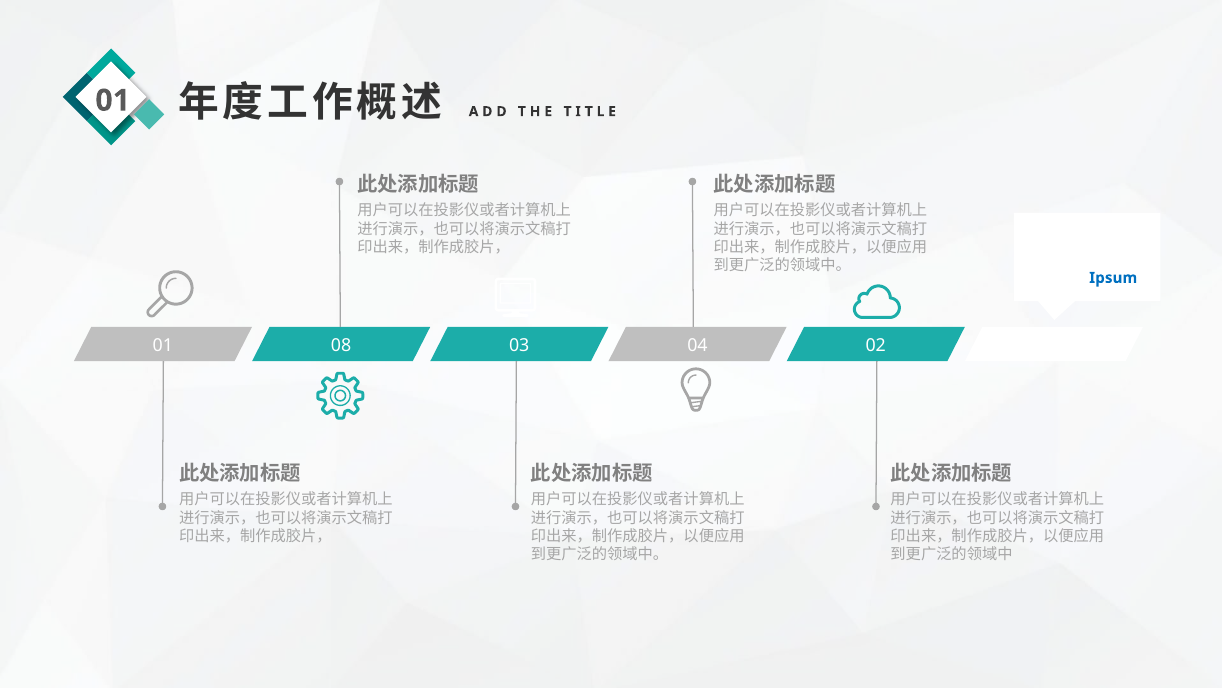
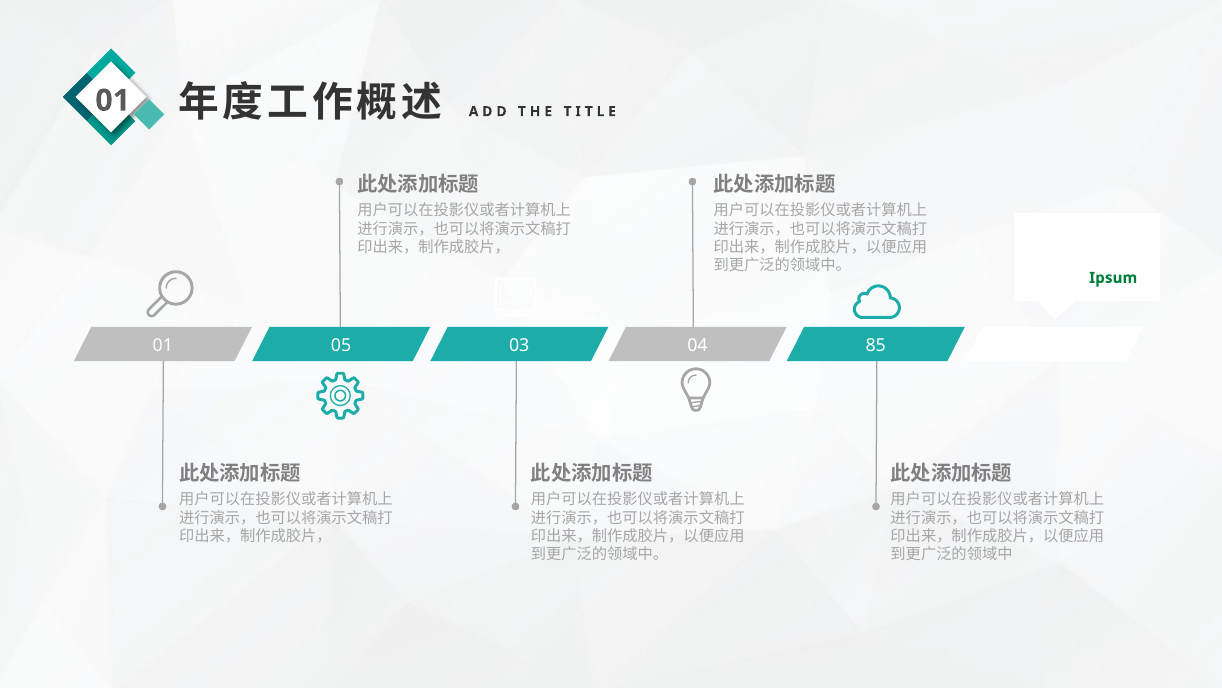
Ipsum colour: blue -> green (1113, 278)
08: 08 -> 05 (341, 345)
02: 02 -> 85 (876, 345)
